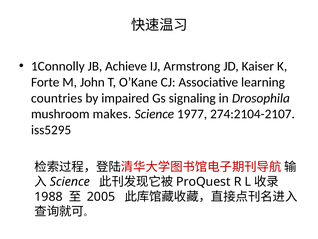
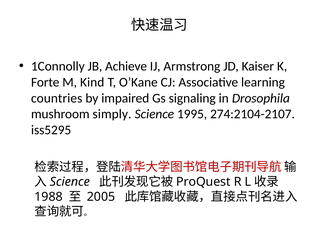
John: John -> Kind (92, 82)
makes: makes -> simply (112, 114)
1977: 1977 -> 1995 (192, 114)
